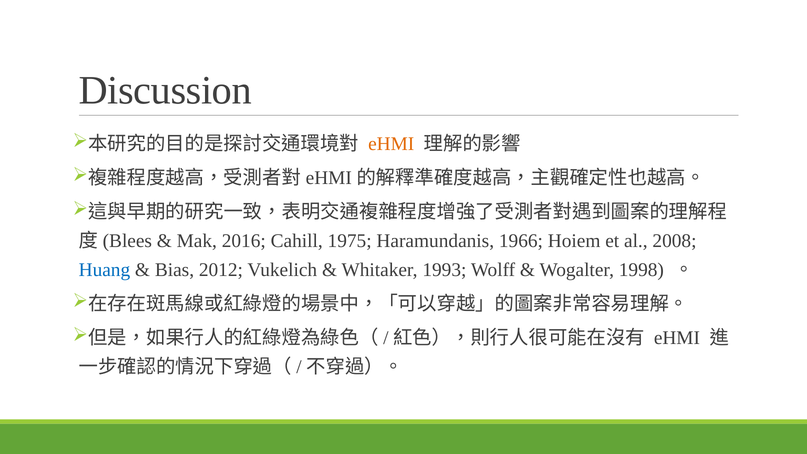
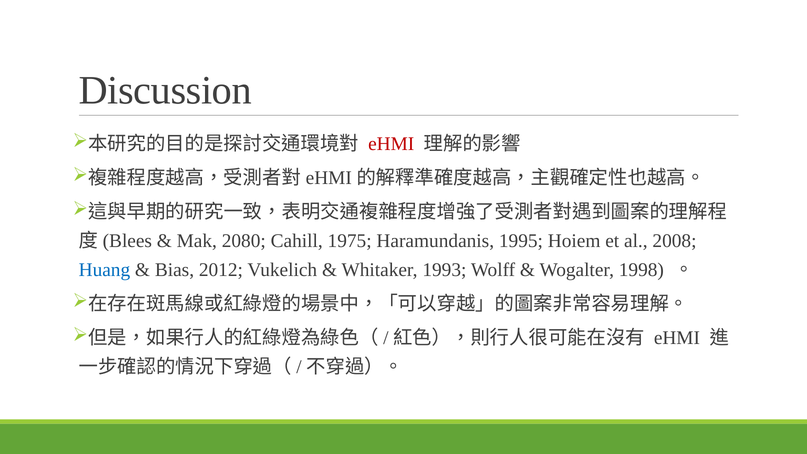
eHMI colour: orange -> red (391, 144)
2016: 2016 -> 2080 (244, 241)
1966: 1966 -> 1995 (521, 241)
